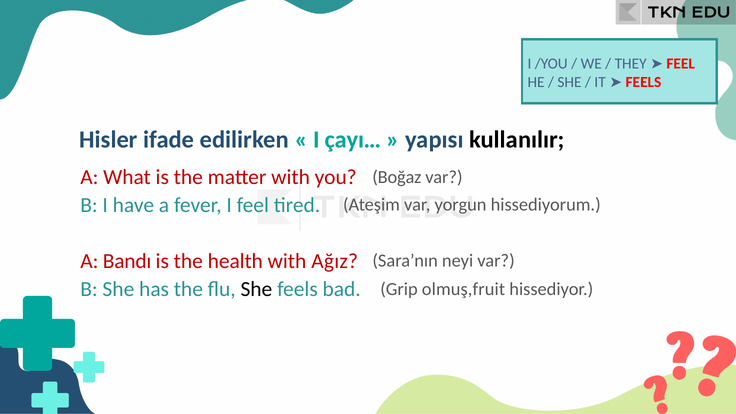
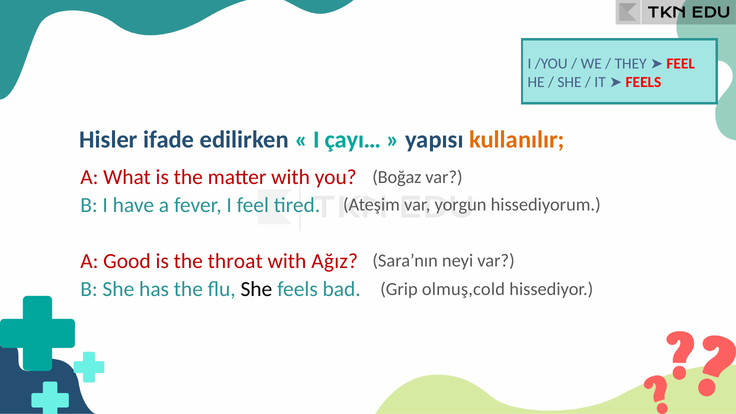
kullanılır colour: black -> orange (517, 140)
Bandı: Bandı -> Good (127, 261)
health: health -> throat (235, 261)
olmuş,fruit: olmuş,fruit -> olmuş,cold (463, 289)
